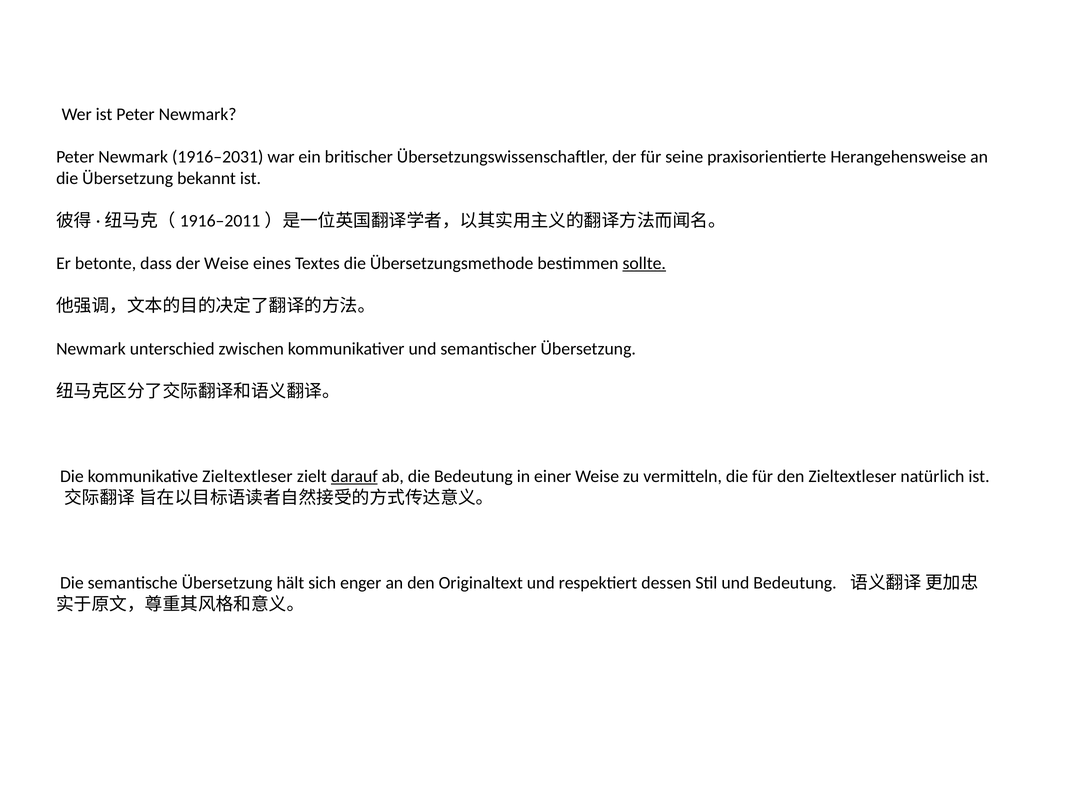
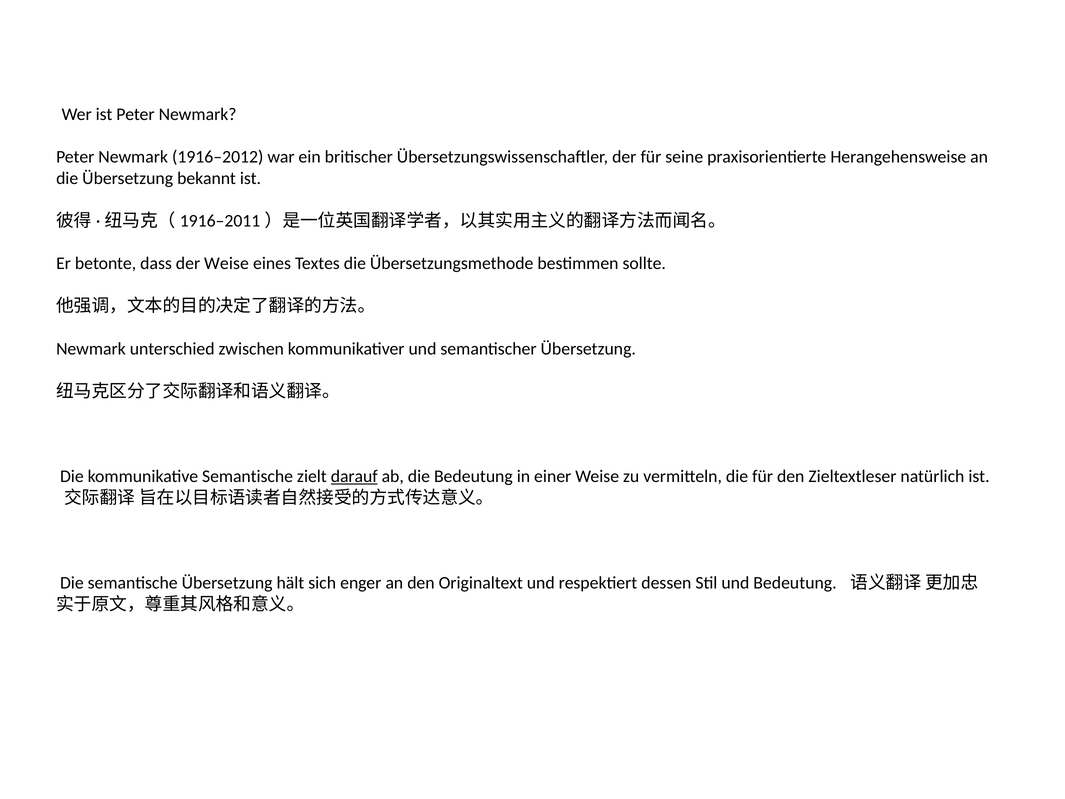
1916–2031: 1916–2031 -> 1916–2012 (218, 157)
sollte underline: present -> none (644, 263)
kommunikative Zieltextleser: Zieltextleser -> Semantische (248, 476)
